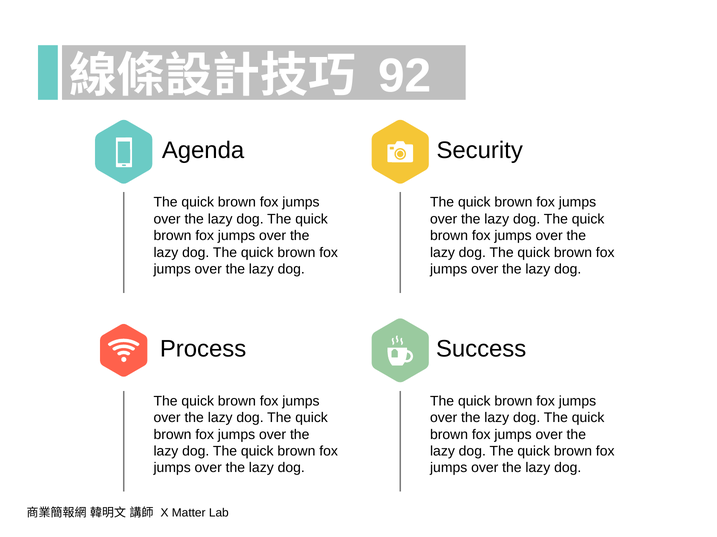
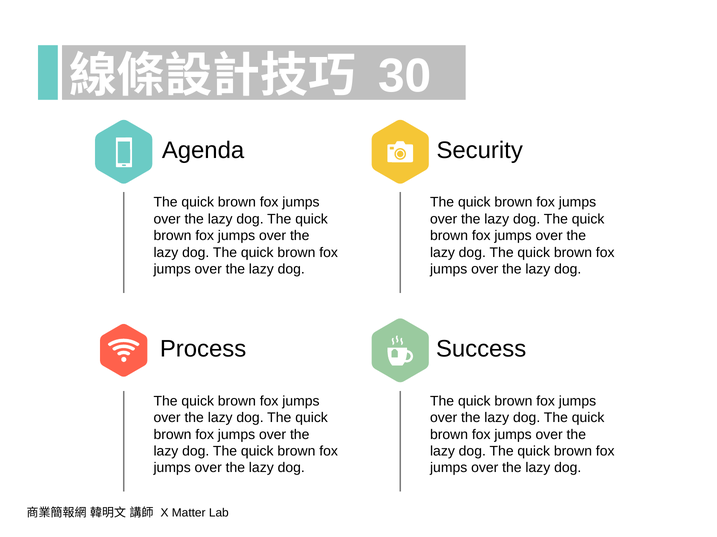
92: 92 -> 30 (405, 76)
